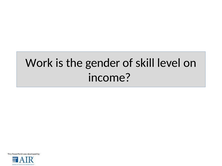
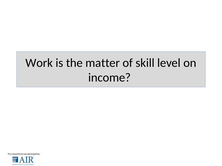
gender: gender -> matter (103, 63)
